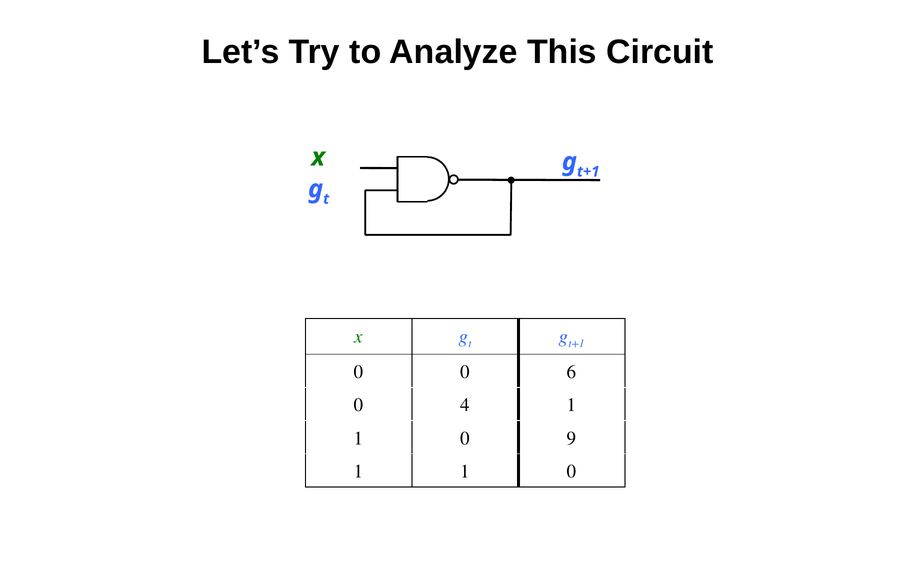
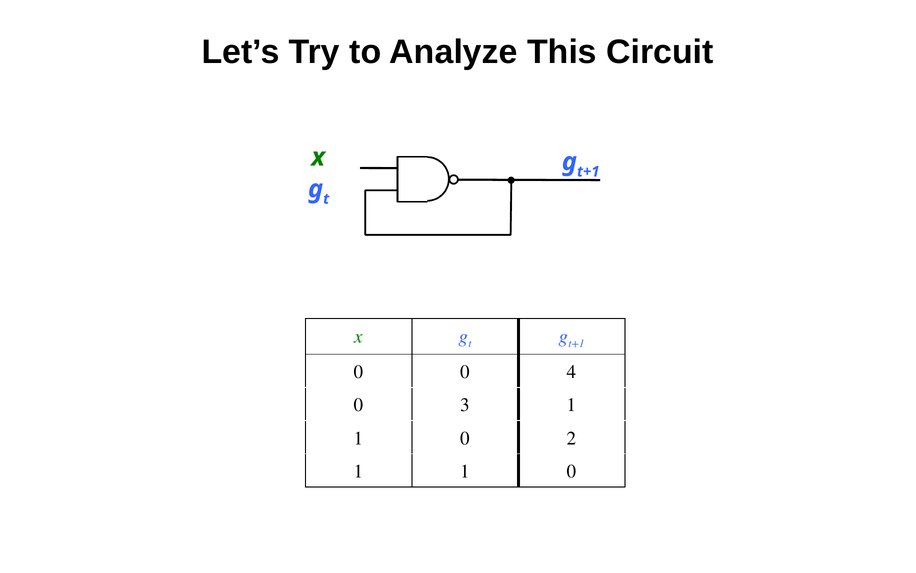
6: 6 -> 4 (572, 372)
4: 4 -> 3 (465, 405)
9: 9 -> 2 (572, 438)
